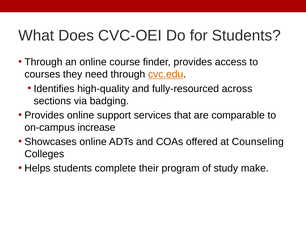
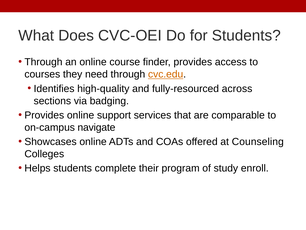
increase: increase -> navigate (96, 127)
make: make -> enroll (255, 168)
